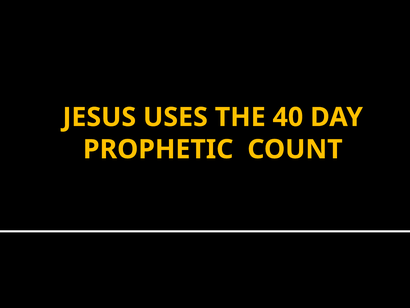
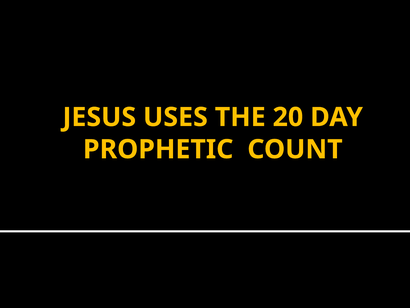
40: 40 -> 20 (288, 117)
